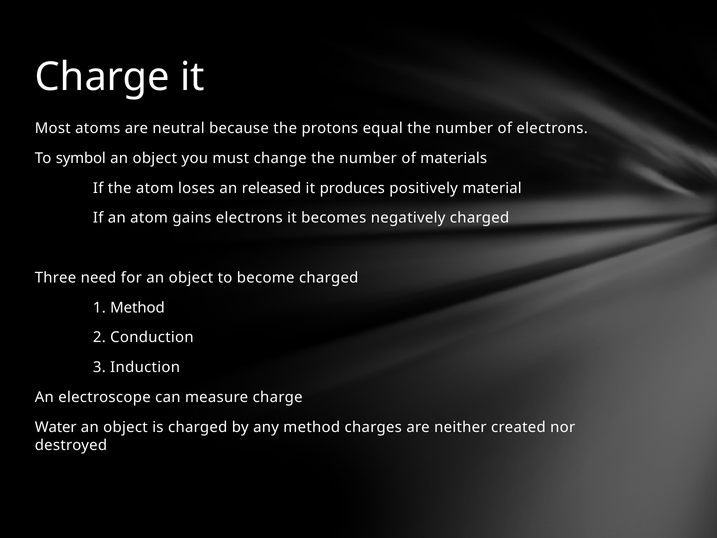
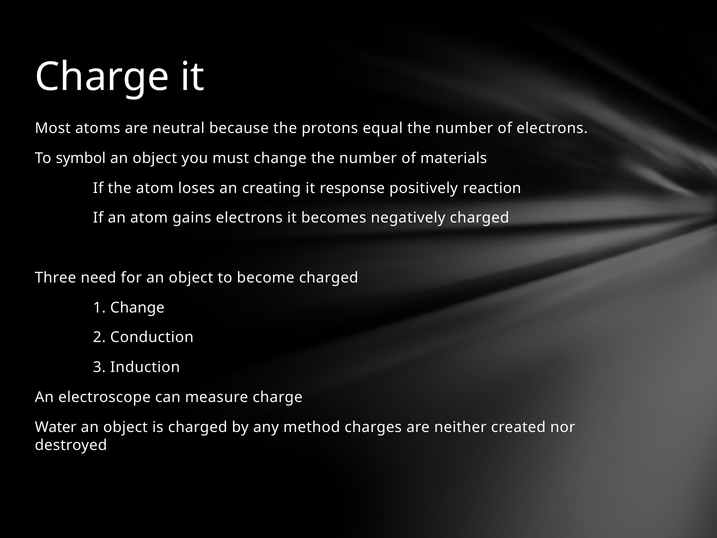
released: released -> creating (271, 188)
produces: produces -> response (352, 188)
material: material -> reaction (492, 188)
1 Method: Method -> Change (137, 308)
